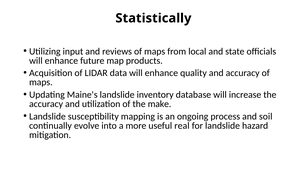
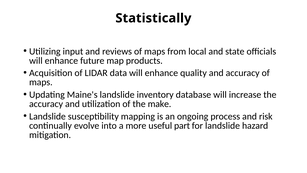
soil: soil -> risk (266, 116)
real: real -> part (182, 125)
